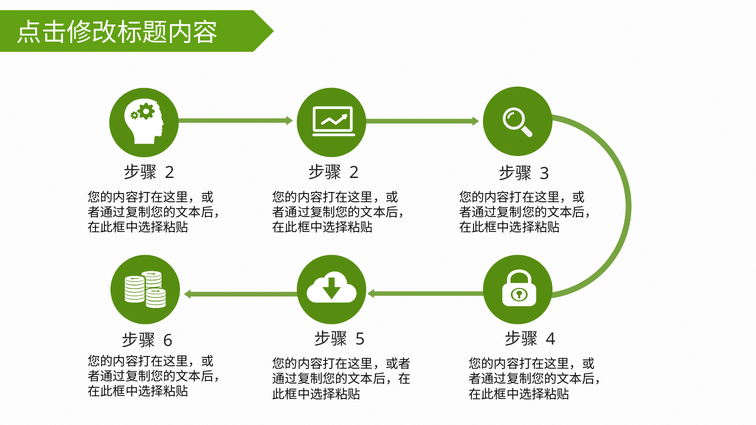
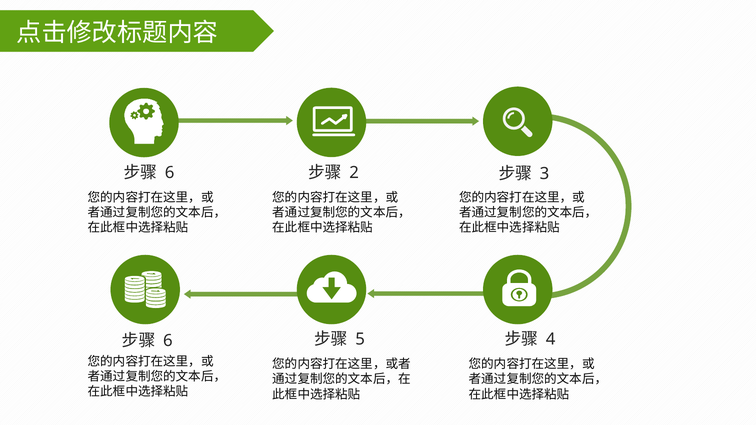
2: 2 -> 6 (170, 173)
